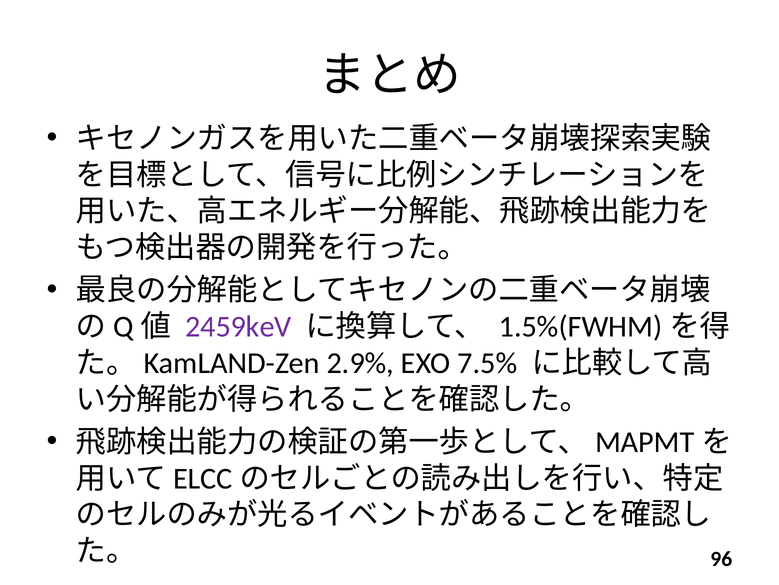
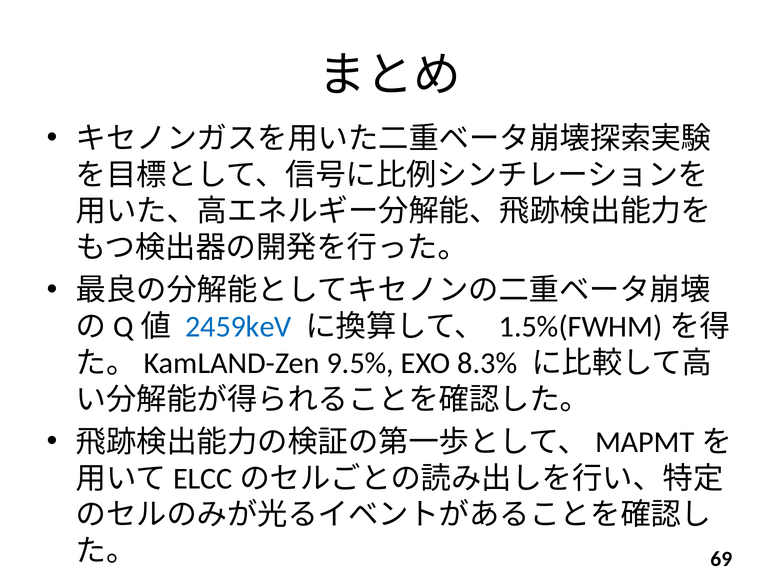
2459keV colour: purple -> blue (238, 326)
2.9%: 2.9% -> 9.5% (360, 363)
7.5%: 7.5% -> 8.3% (487, 363)
96: 96 -> 69 (721, 558)
